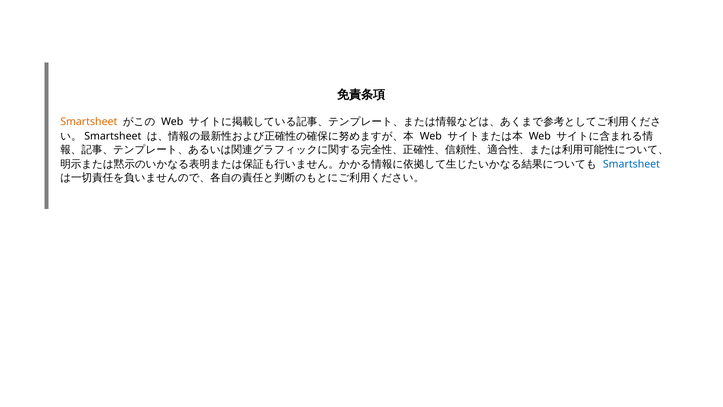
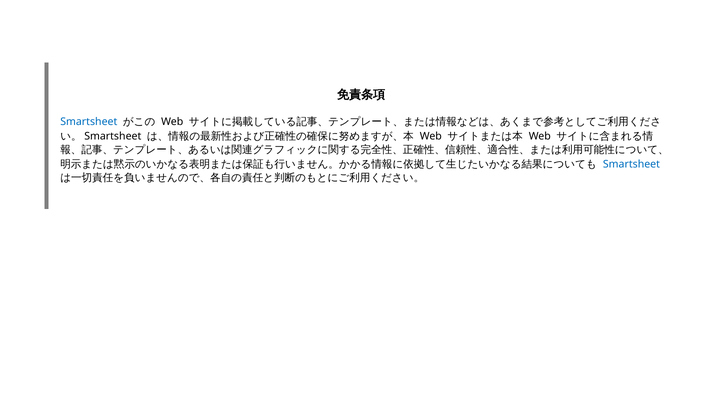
Smartsheet colour: orange -> blue (89, 122)
